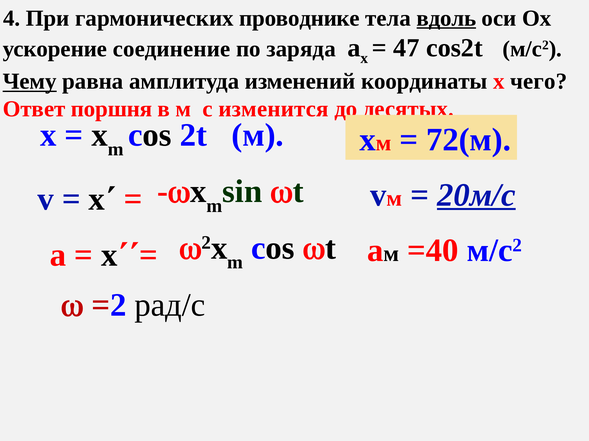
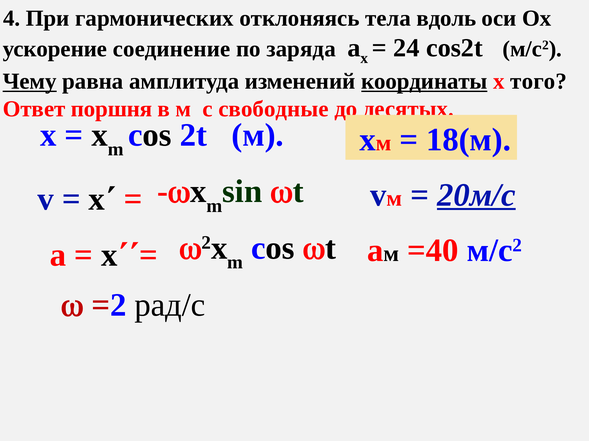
проводнике: проводнике -> отклоняясь (299, 18)
вдоль underline: present -> none (446, 18)
47: 47 -> 24 (406, 48)
координаты underline: none -> present (424, 82)
чего: чего -> того (539, 82)
изменится: изменится -> свободные (273, 109)
72(м: 72(м -> 18(м (469, 140)
